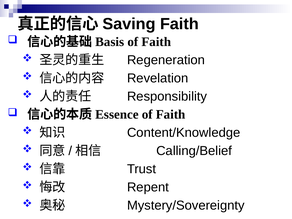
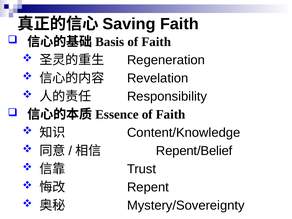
Calling/Belief: Calling/Belief -> Repent/Belief (194, 151)
